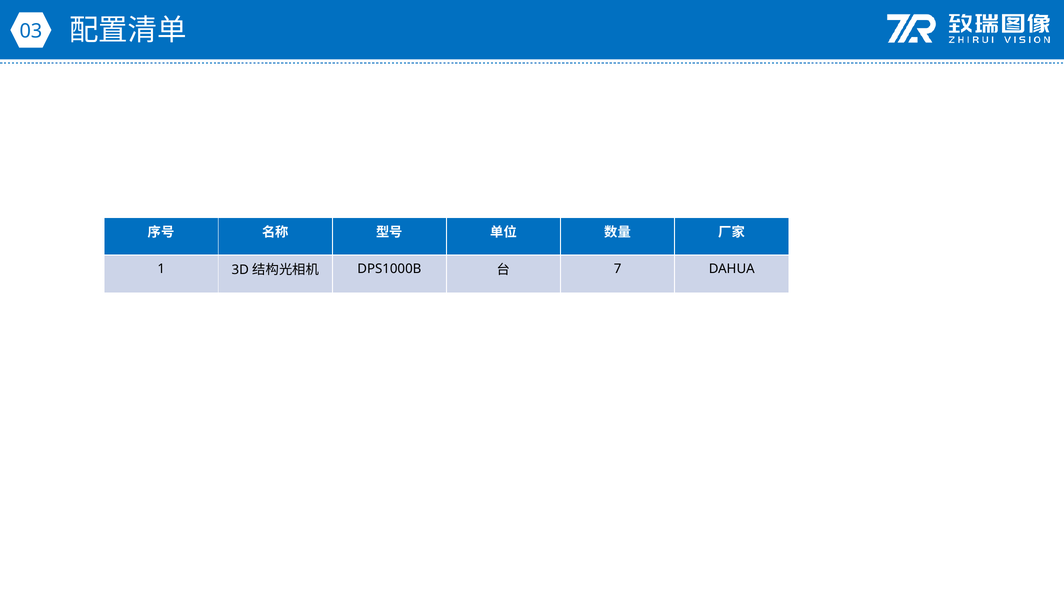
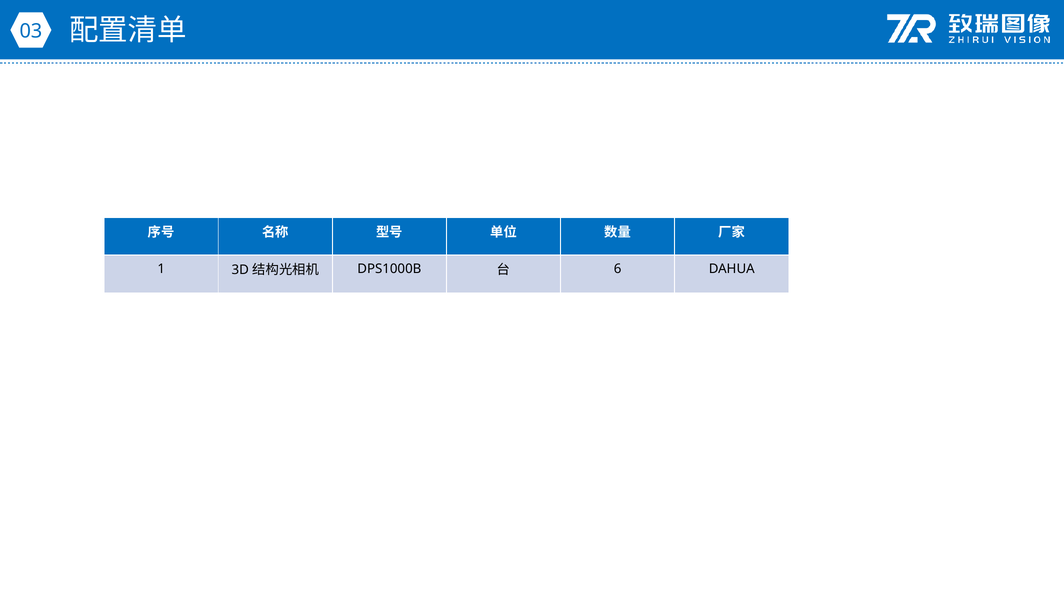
7: 7 -> 6 (618, 269)
